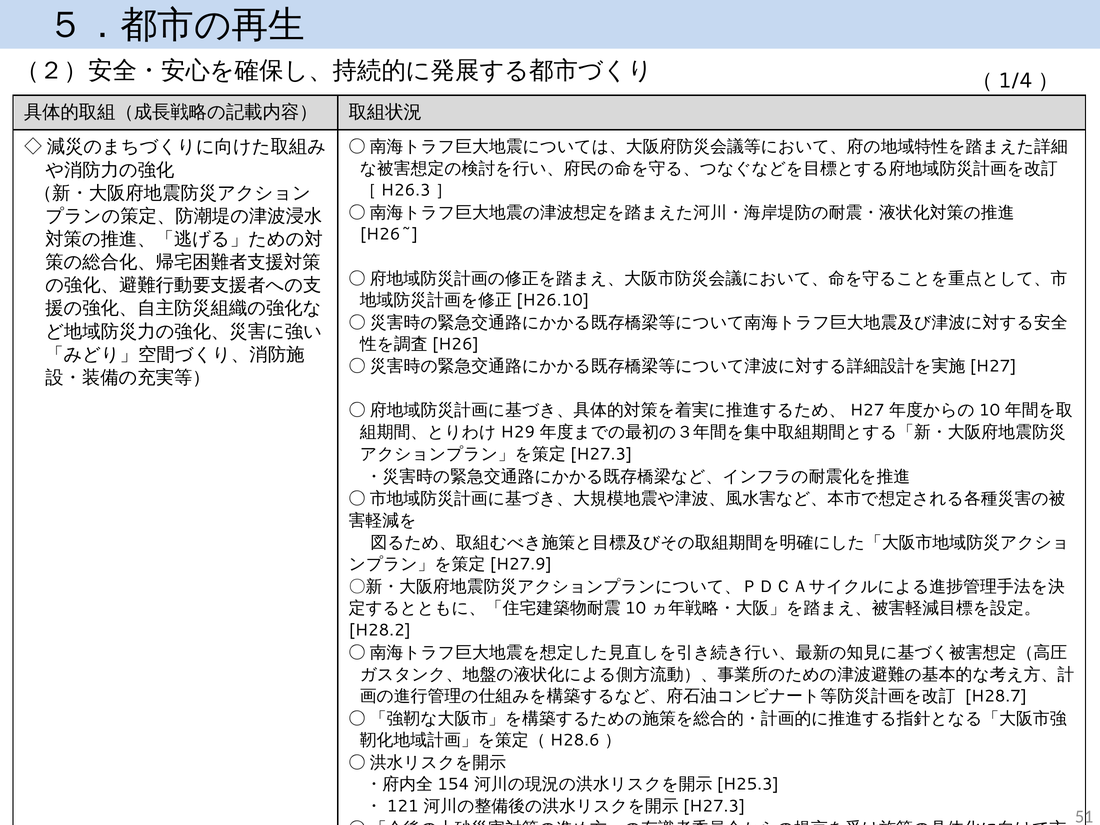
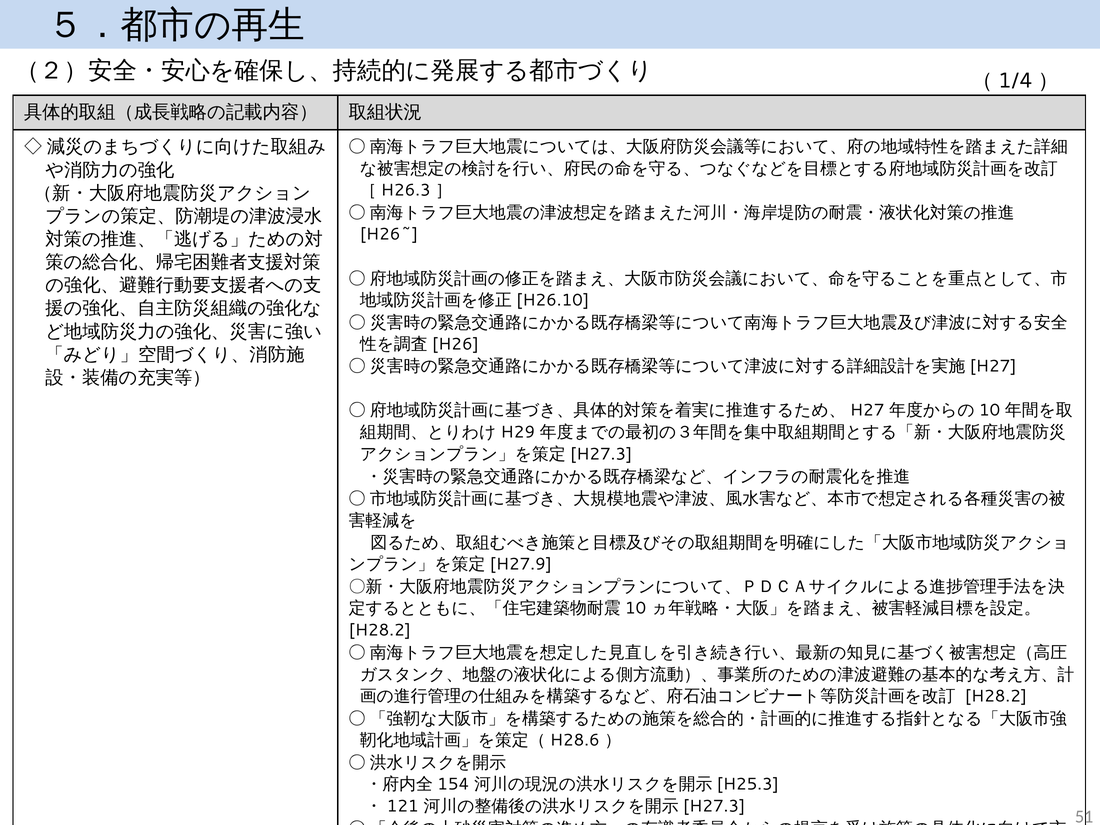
H28.7: H28.7 -> H28.2 (996, 696)
